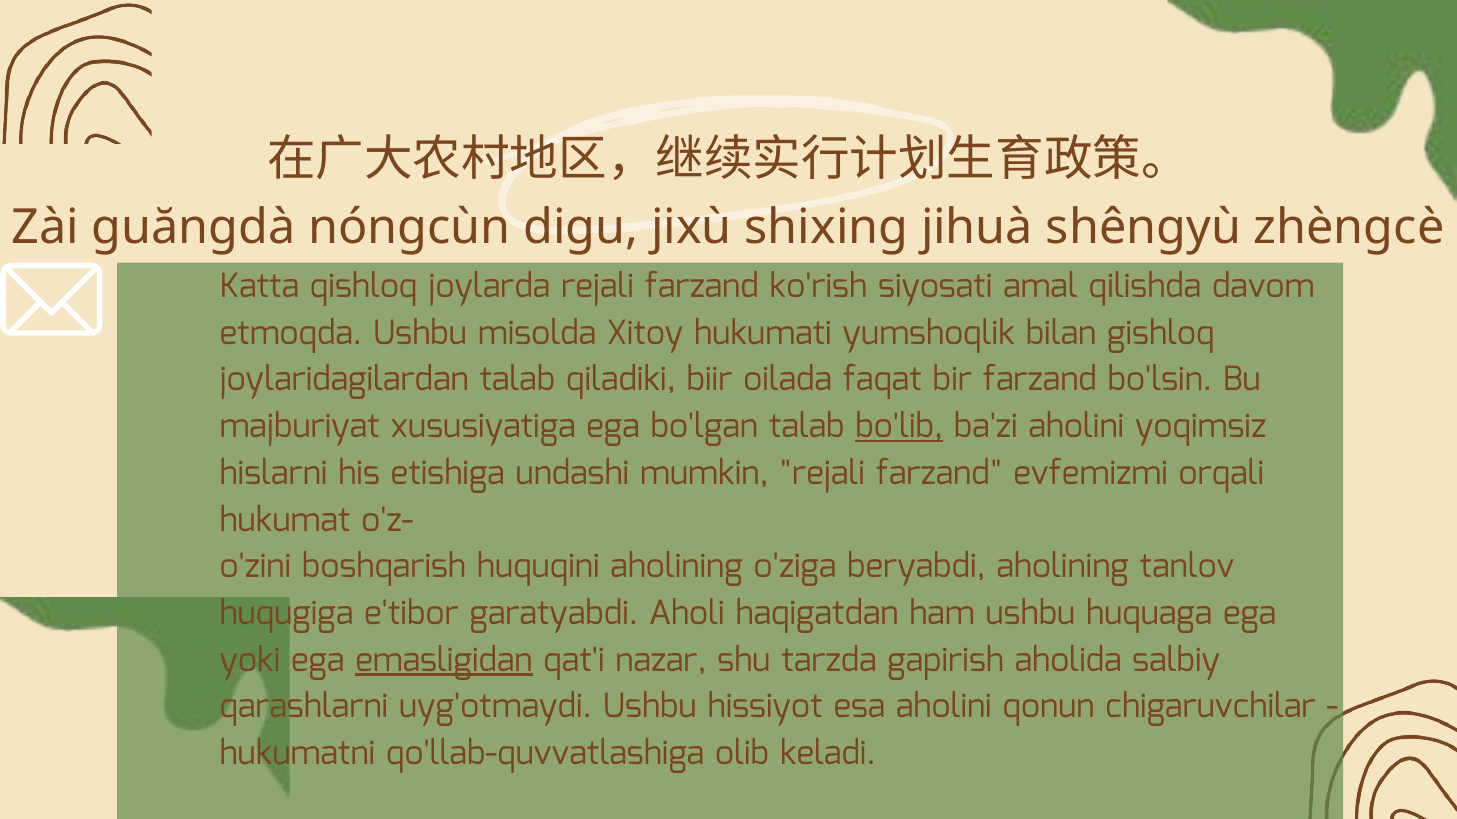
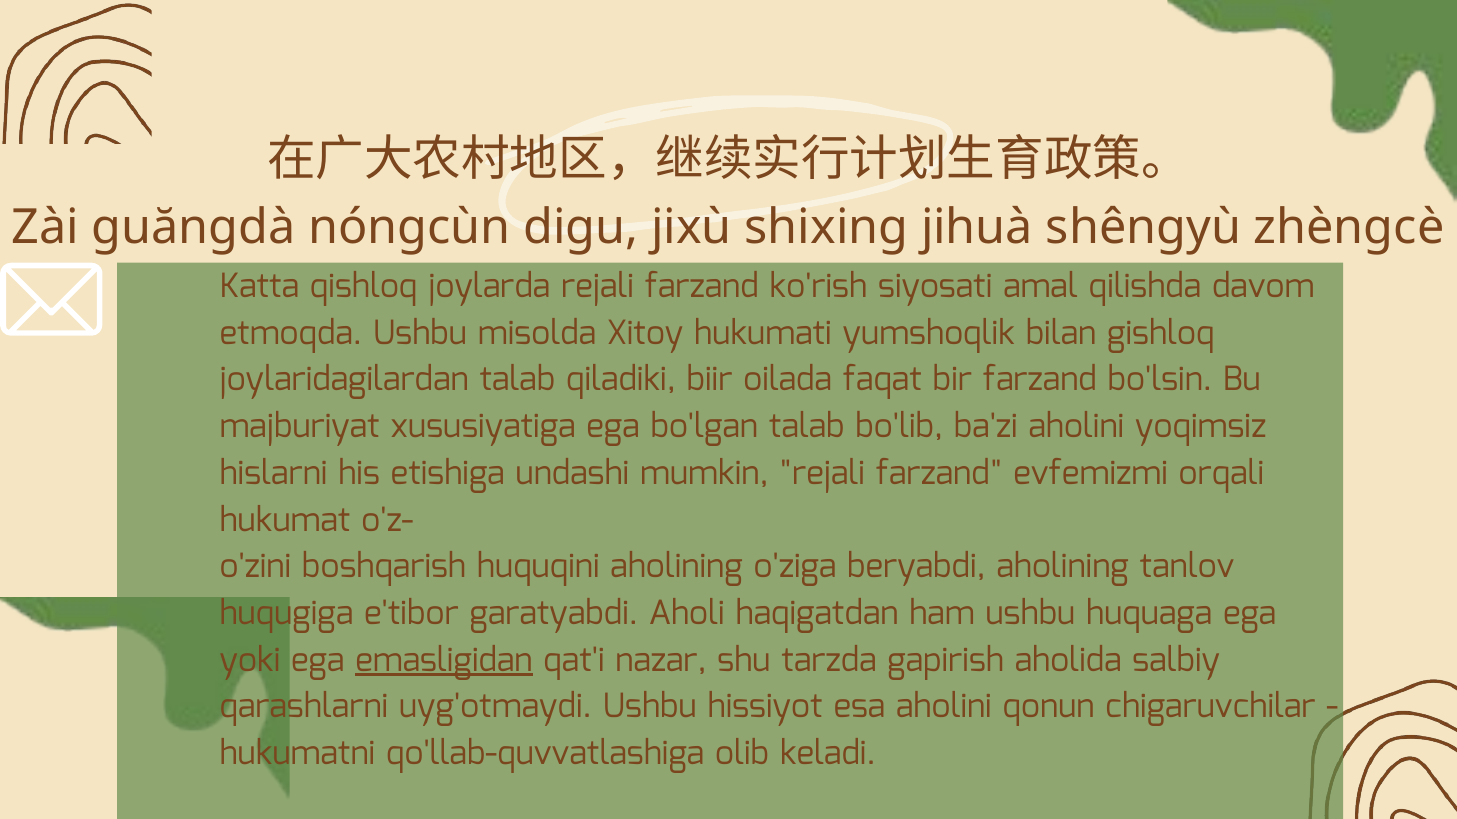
bo'lib underline: present -> none (899, 427)
